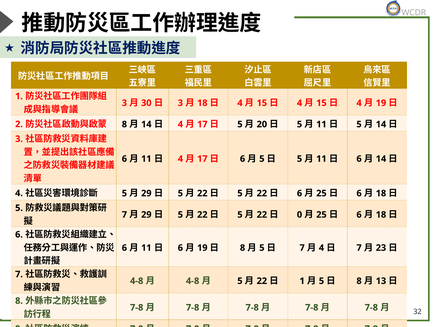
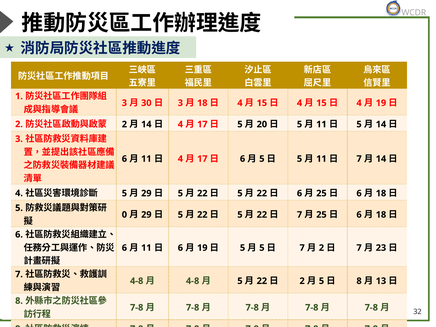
8: 8 -> 2 (124, 124)
6: 6 -> 7 (359, 159)
7: 7 -> 0 (124, 215)
0: 0 -> 7 (300, 215)
8: 8 -> 5 (243, 248)
4: 4 -> 2 (321, 248)
1: 1 -> 2 (302, 281)
